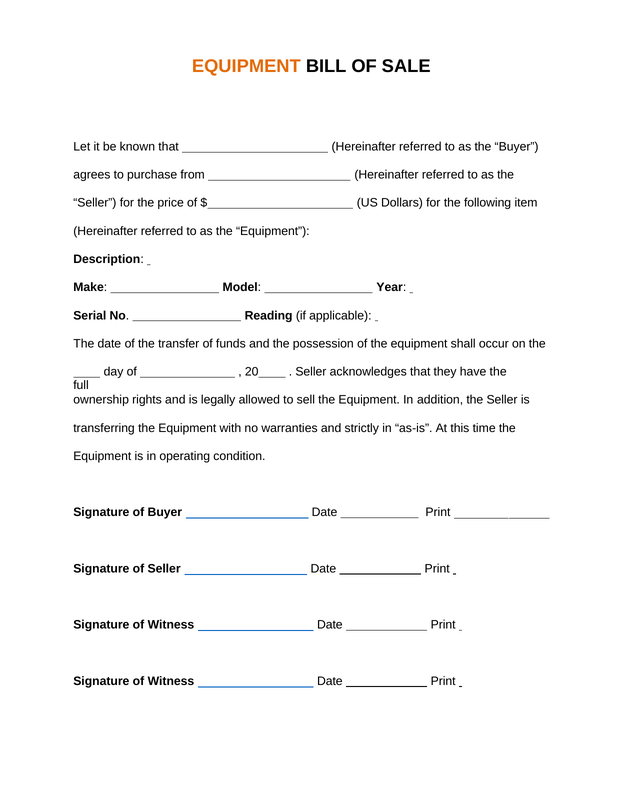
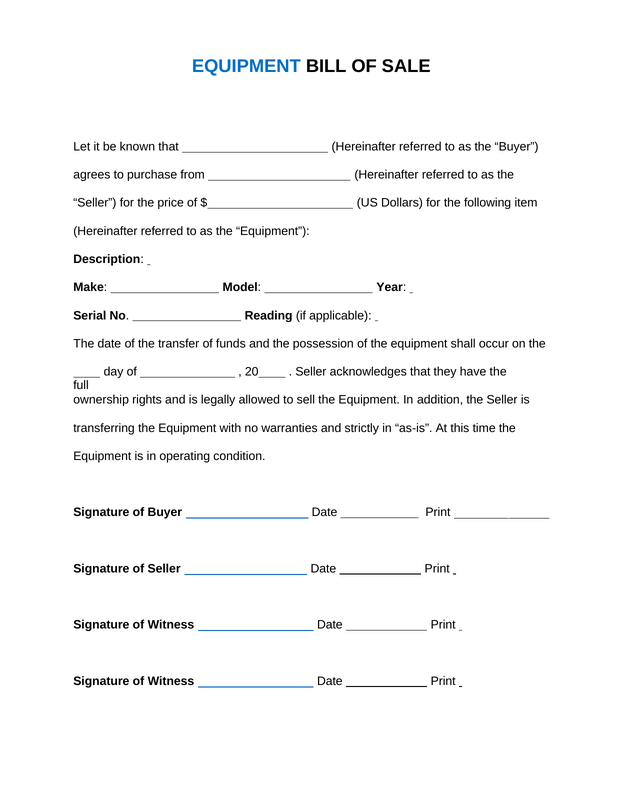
EQUIPMENT colour: orange -> blue (246, 66)
